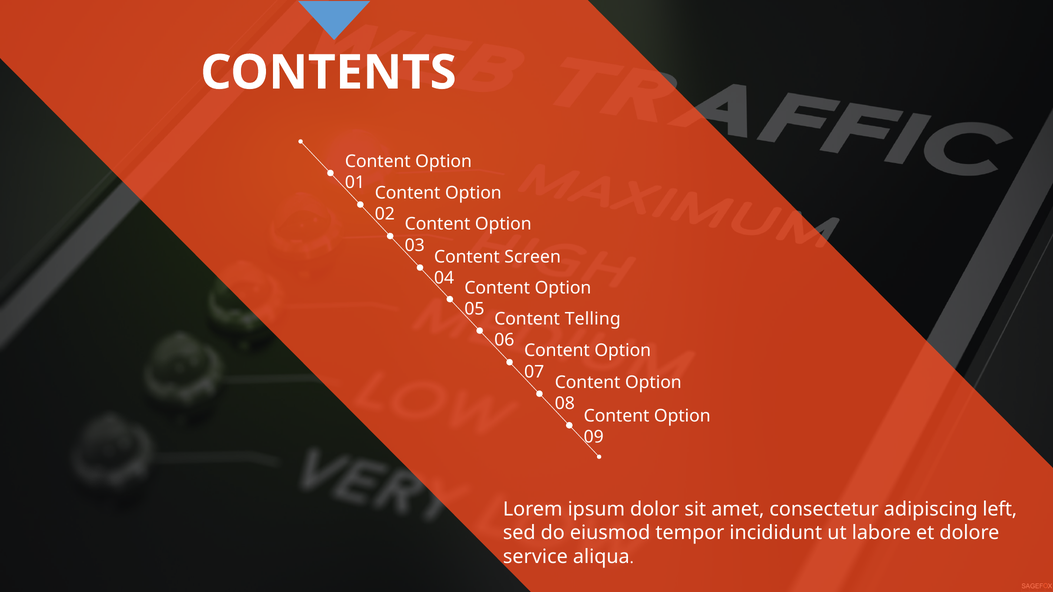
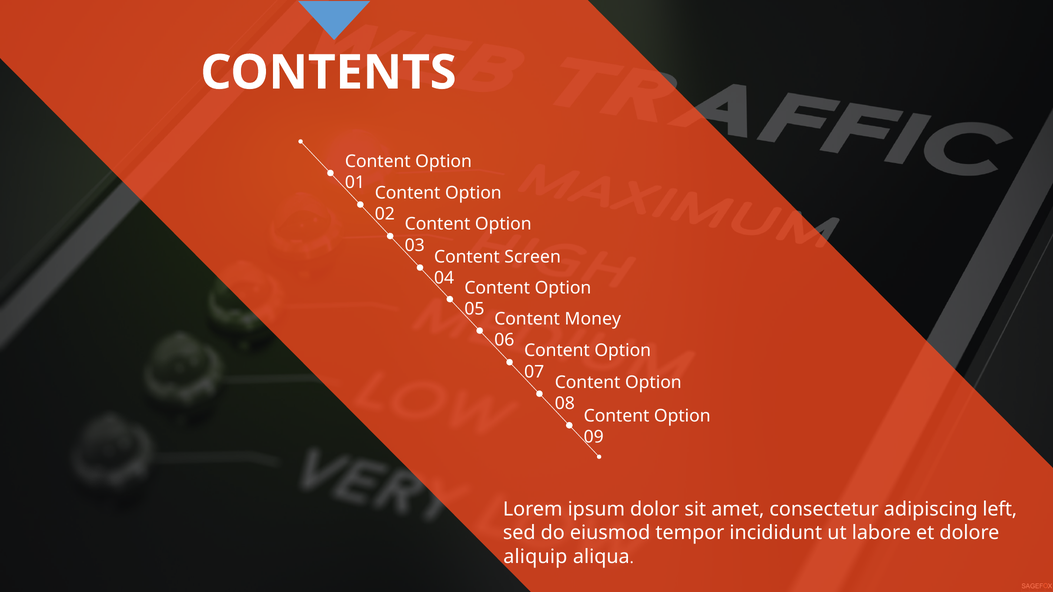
Telling: Telling -> Money (593, 319)
service: service -> aliquip (535, 557)
